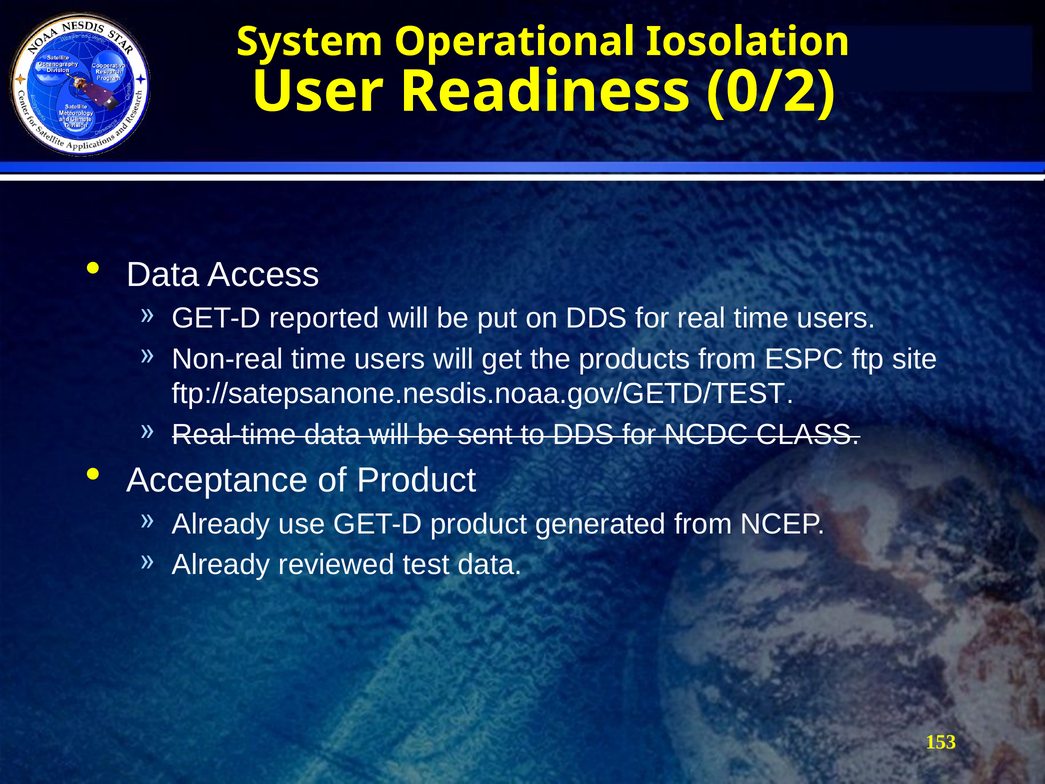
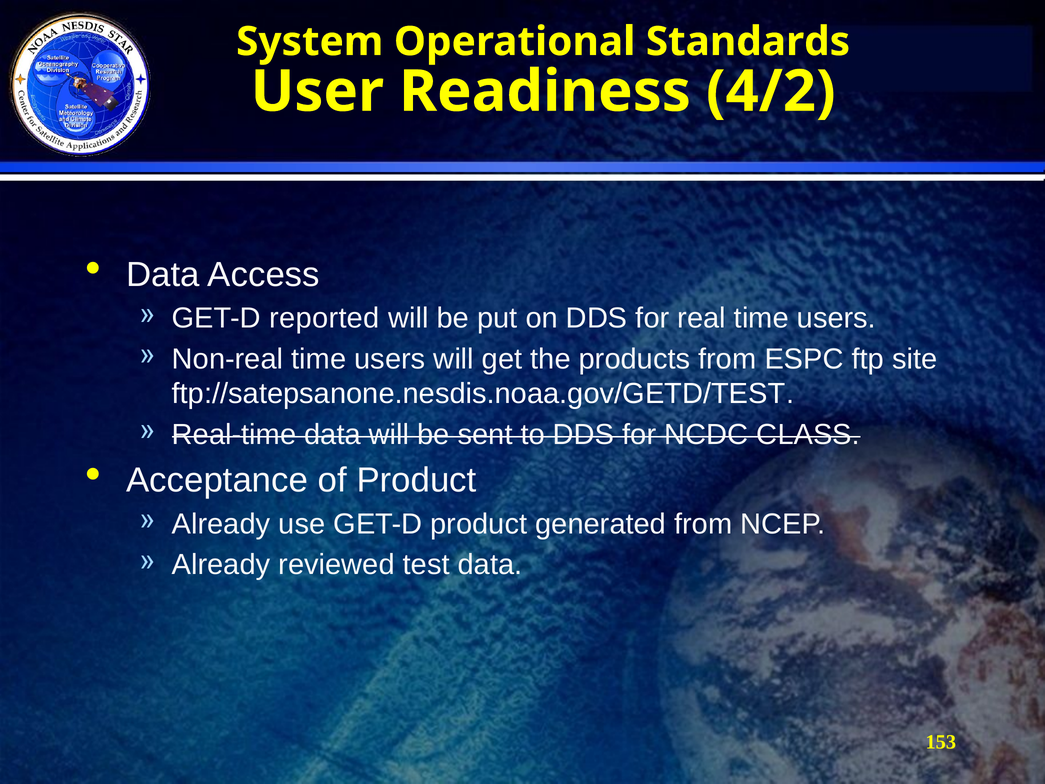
Iosolation: Iosolation -> Standards (748, 42)
0/2: 0/2 -> 4/2 (771, 92)
